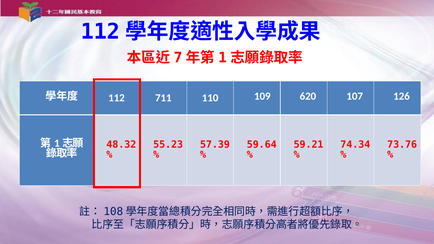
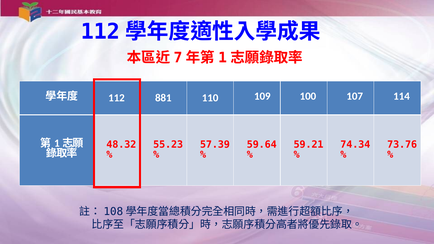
711: 711 -> 881 (163, 98)
620: 620 -> 100 (308, 96)
126: 126 -> 114 (402, 96)
